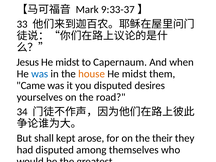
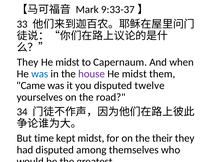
Jesus: Jesus -> They (28, 62)
house colour: orange -> purple (92, 74)
desires: desires -> twelve (150, 86)
shall: shall -> time (44, 138)
kept arose: arose -> midst (91, 138)
